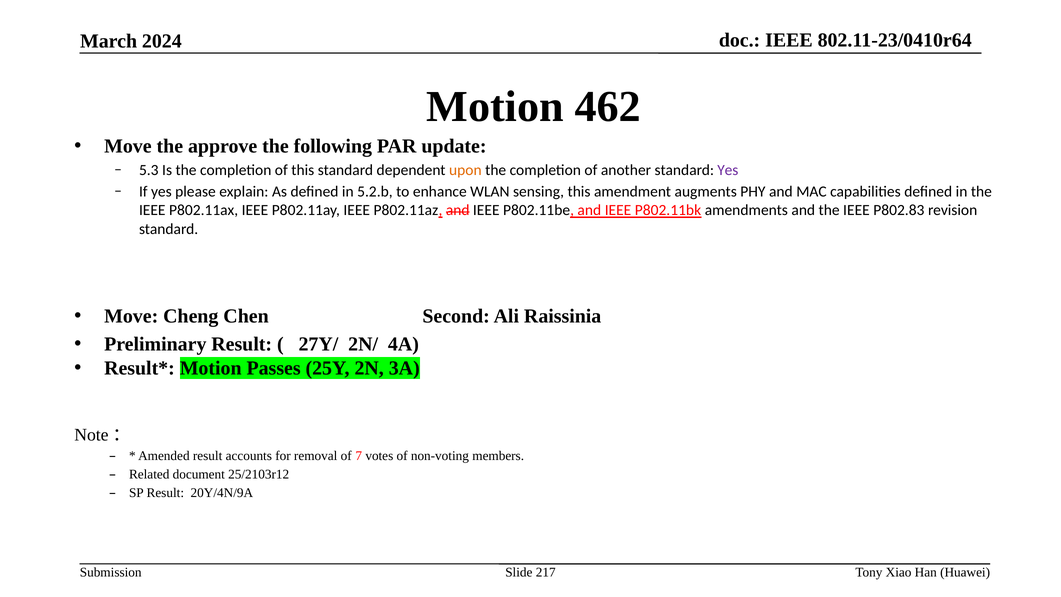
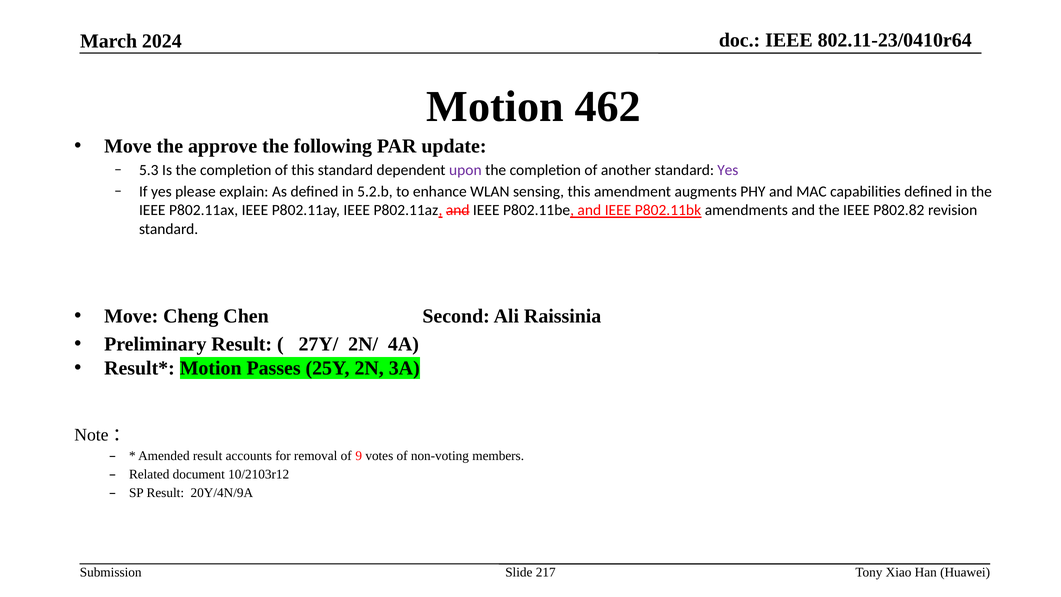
upon colour: orange -> purple (465, 170)
P802.83: P802.83 -> P802.82 (899, 210)
7: 7 -> 9 (359, 456)
25/2103r12: 25/2103r12 -> 10/2103r12 (259, 474)
